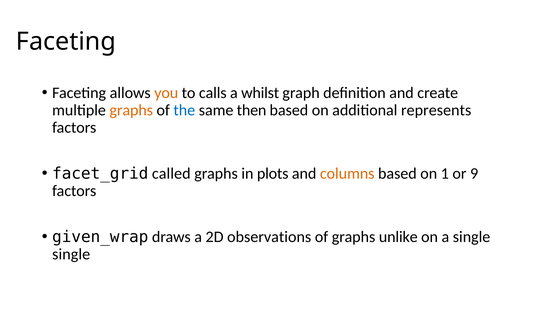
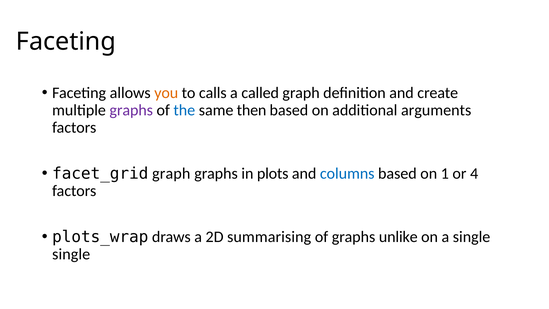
whilst: whilst -> called (260, 93)
graphs colour: orange -> purple (131, 110)
represents: represents -> arguments (436, 110)
facet_grid called: called -> graph (171, 173)
columns colour: orange -> blue (347, 173)
9: 9 -> 4 (474, 173)
given_wrap: given_wrap -> plots_wrap (100, 237)
observations: observations -> summarising (269, 237)
